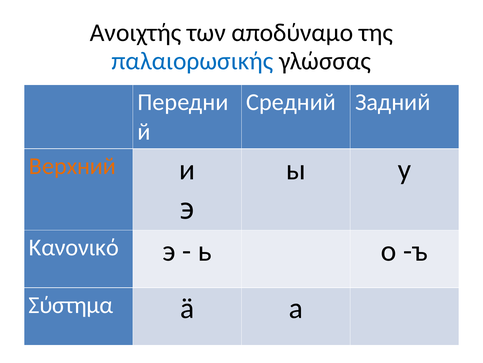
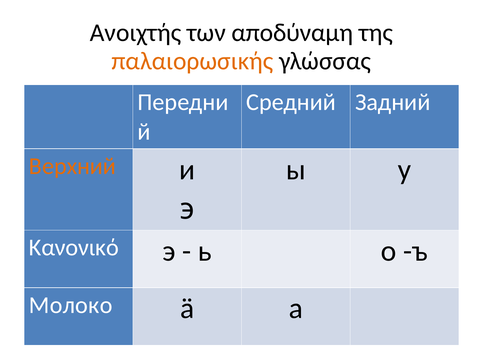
αποδύναμο: αποδύναμο -> αποδύναμη (292, 33)
παλαιορωσικής colour: blue -> orange (192, 61)
Σύστημα: Σύστημα -> Молоко (71, 305)
